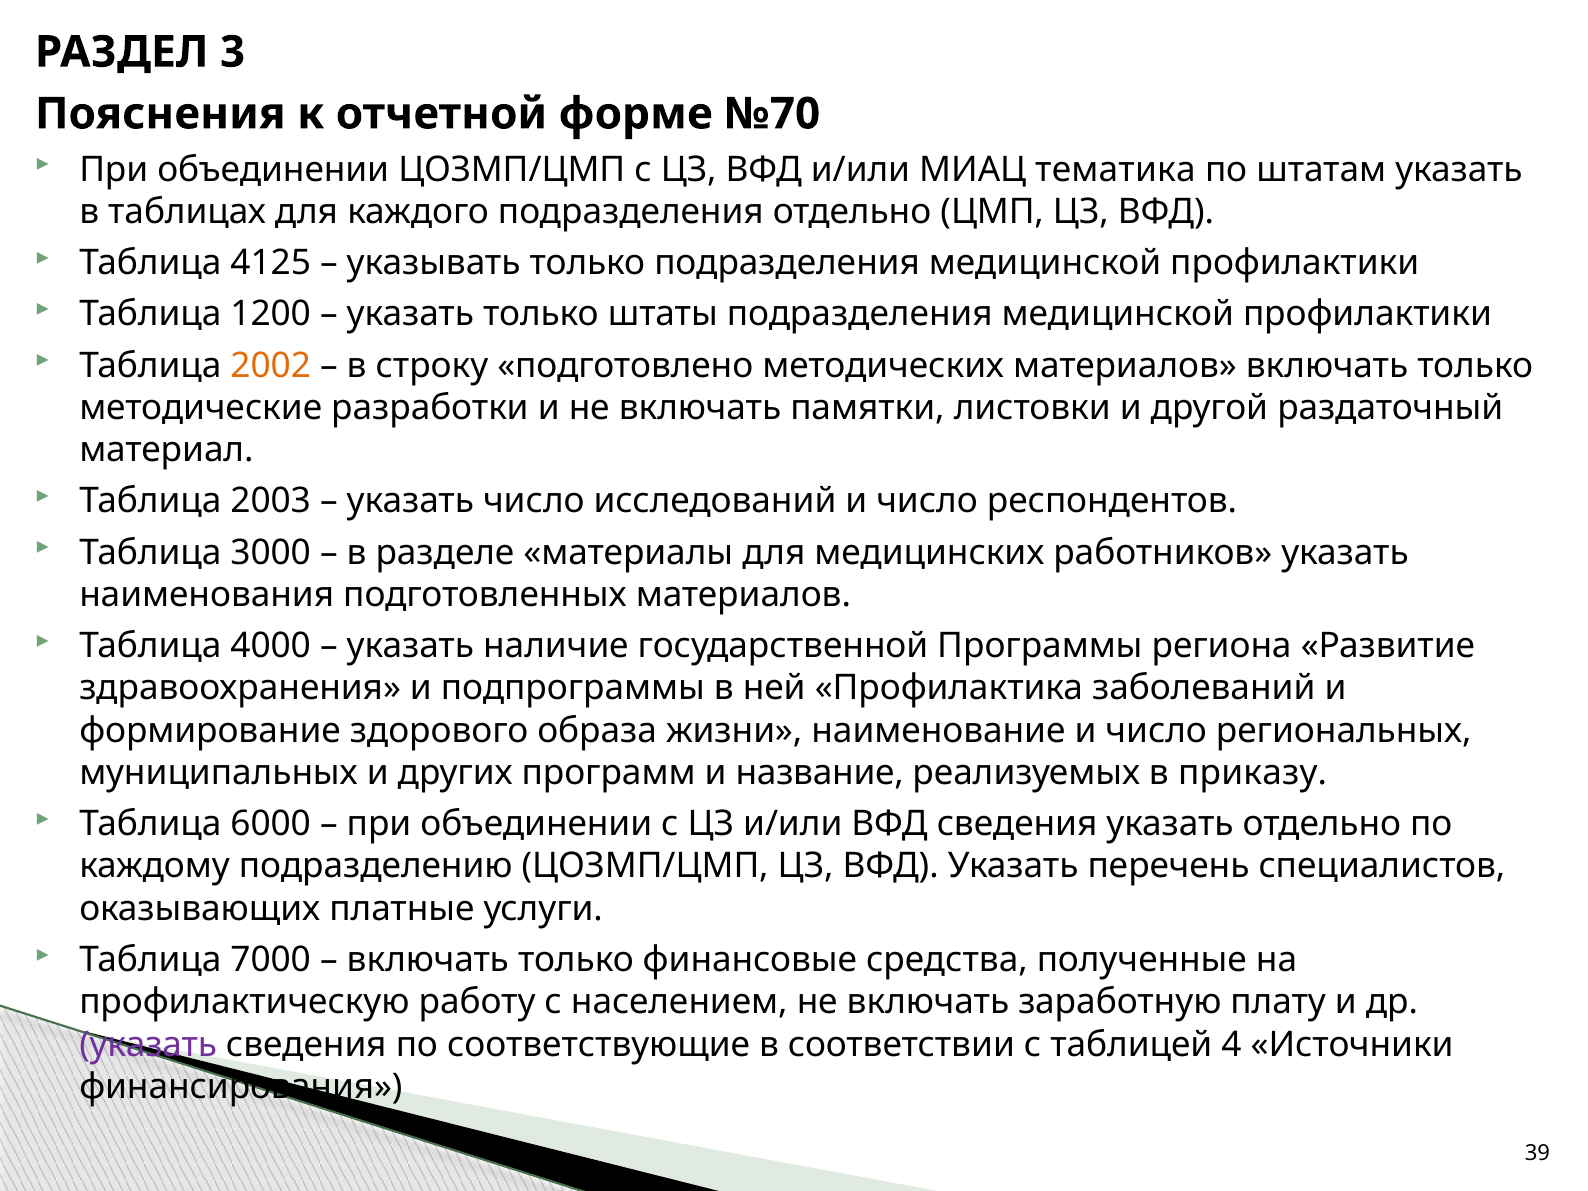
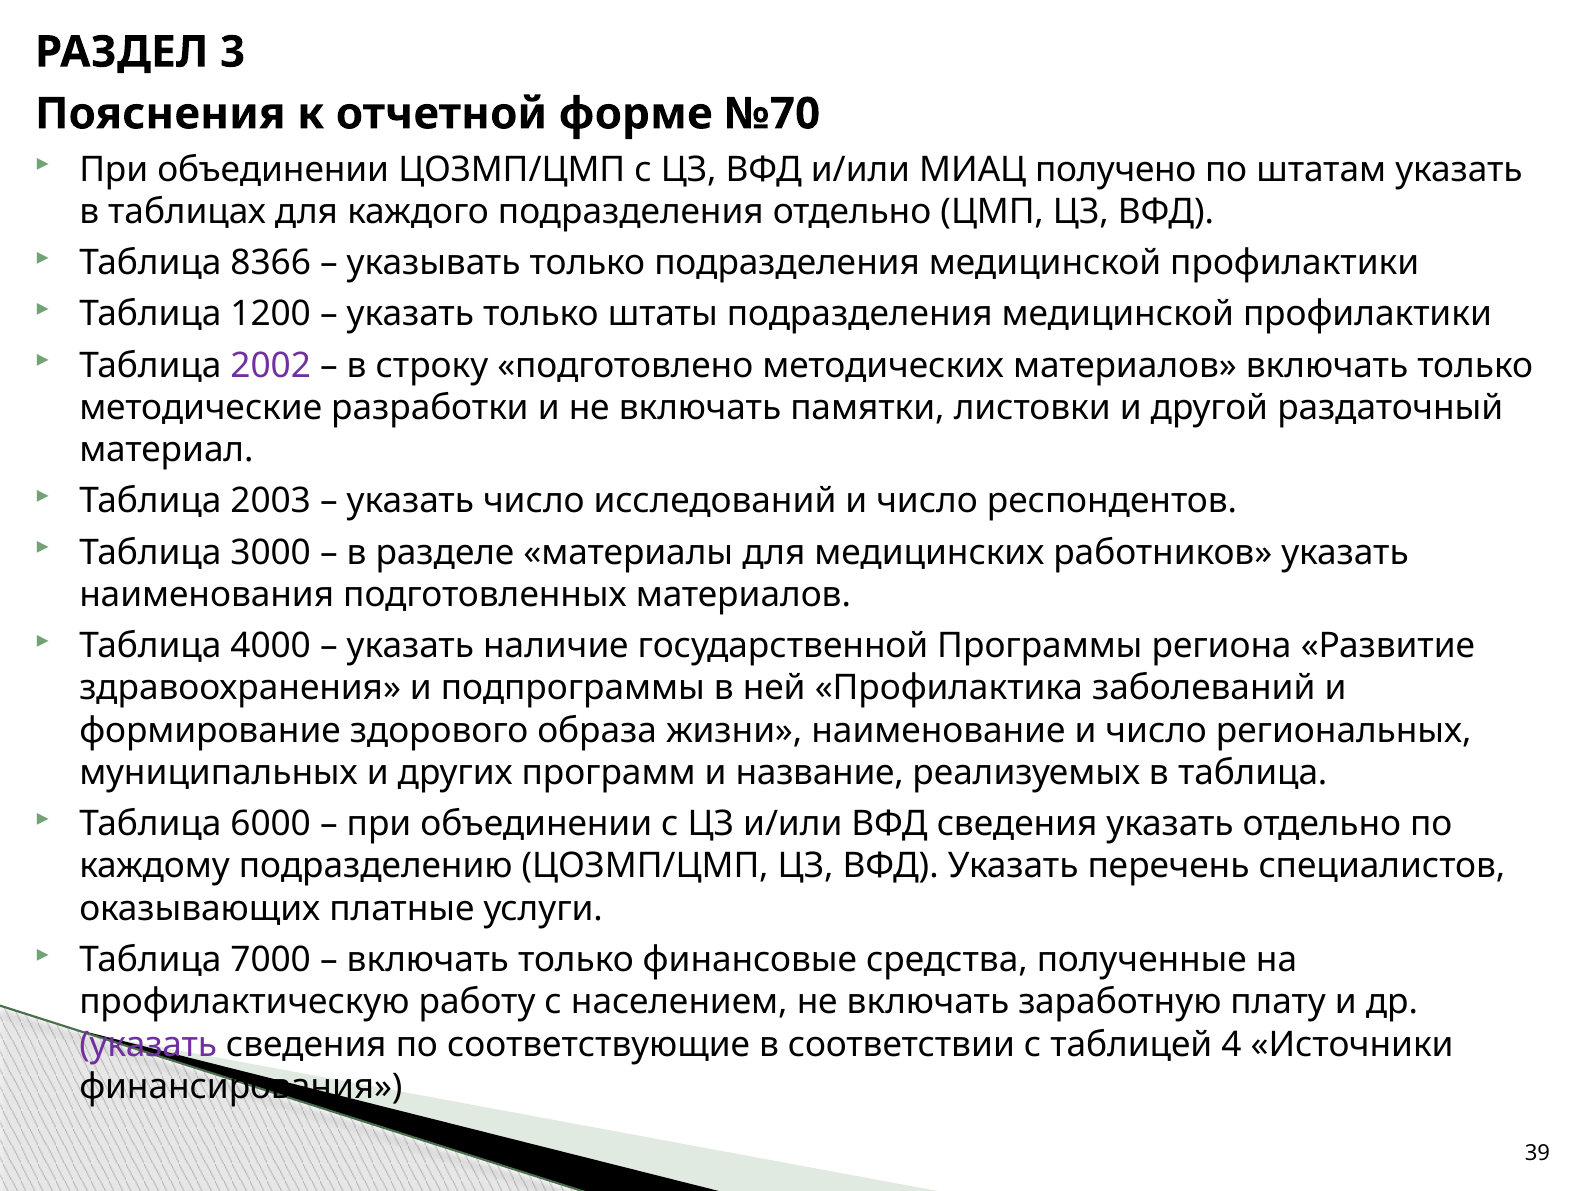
тематика: тематика -> получено (1116, 170)
4125: 4125 -> 8366 (271, 263)
2002 colour: orange -> purple (271, 365)
в приказу: приказу -> таблица (1253, 773)
